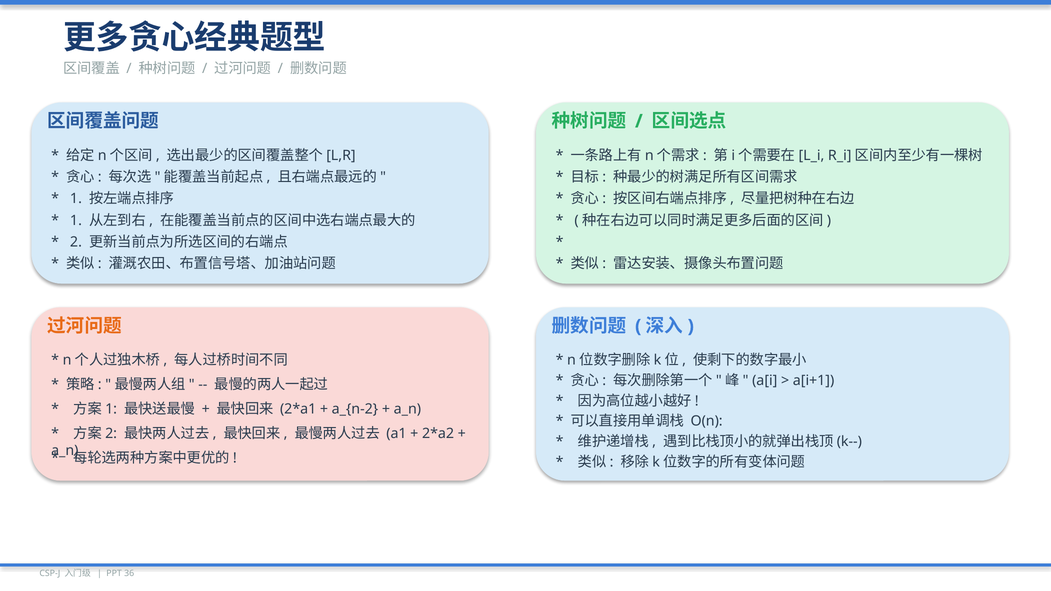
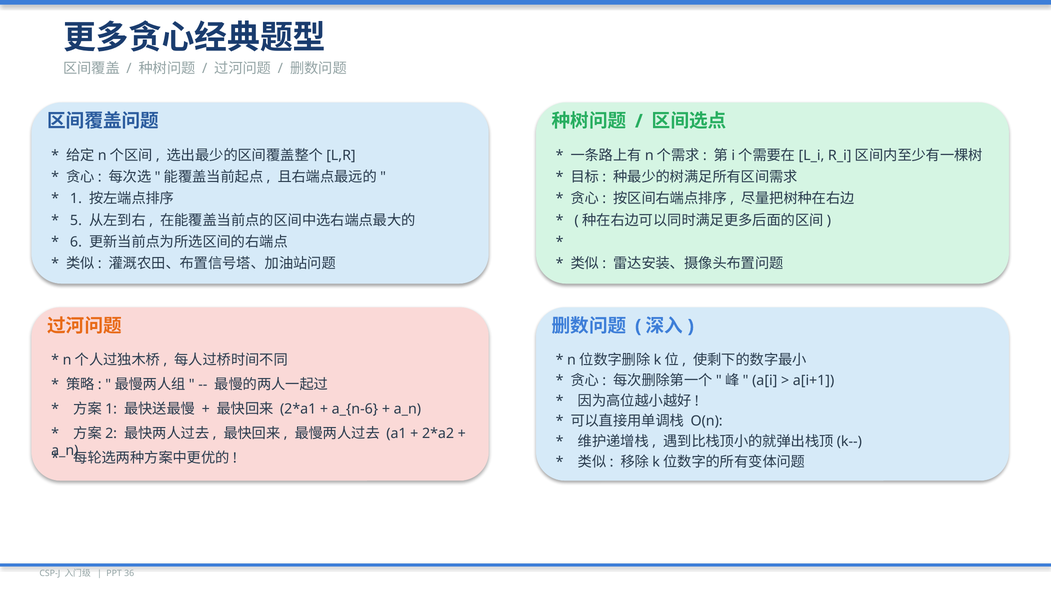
1: 1 -> 5 (76, 220)
2: 2 -> 6 (76, 242)
a_{n-2: a_{n-2 -> a_{n-6 (355, 409)
